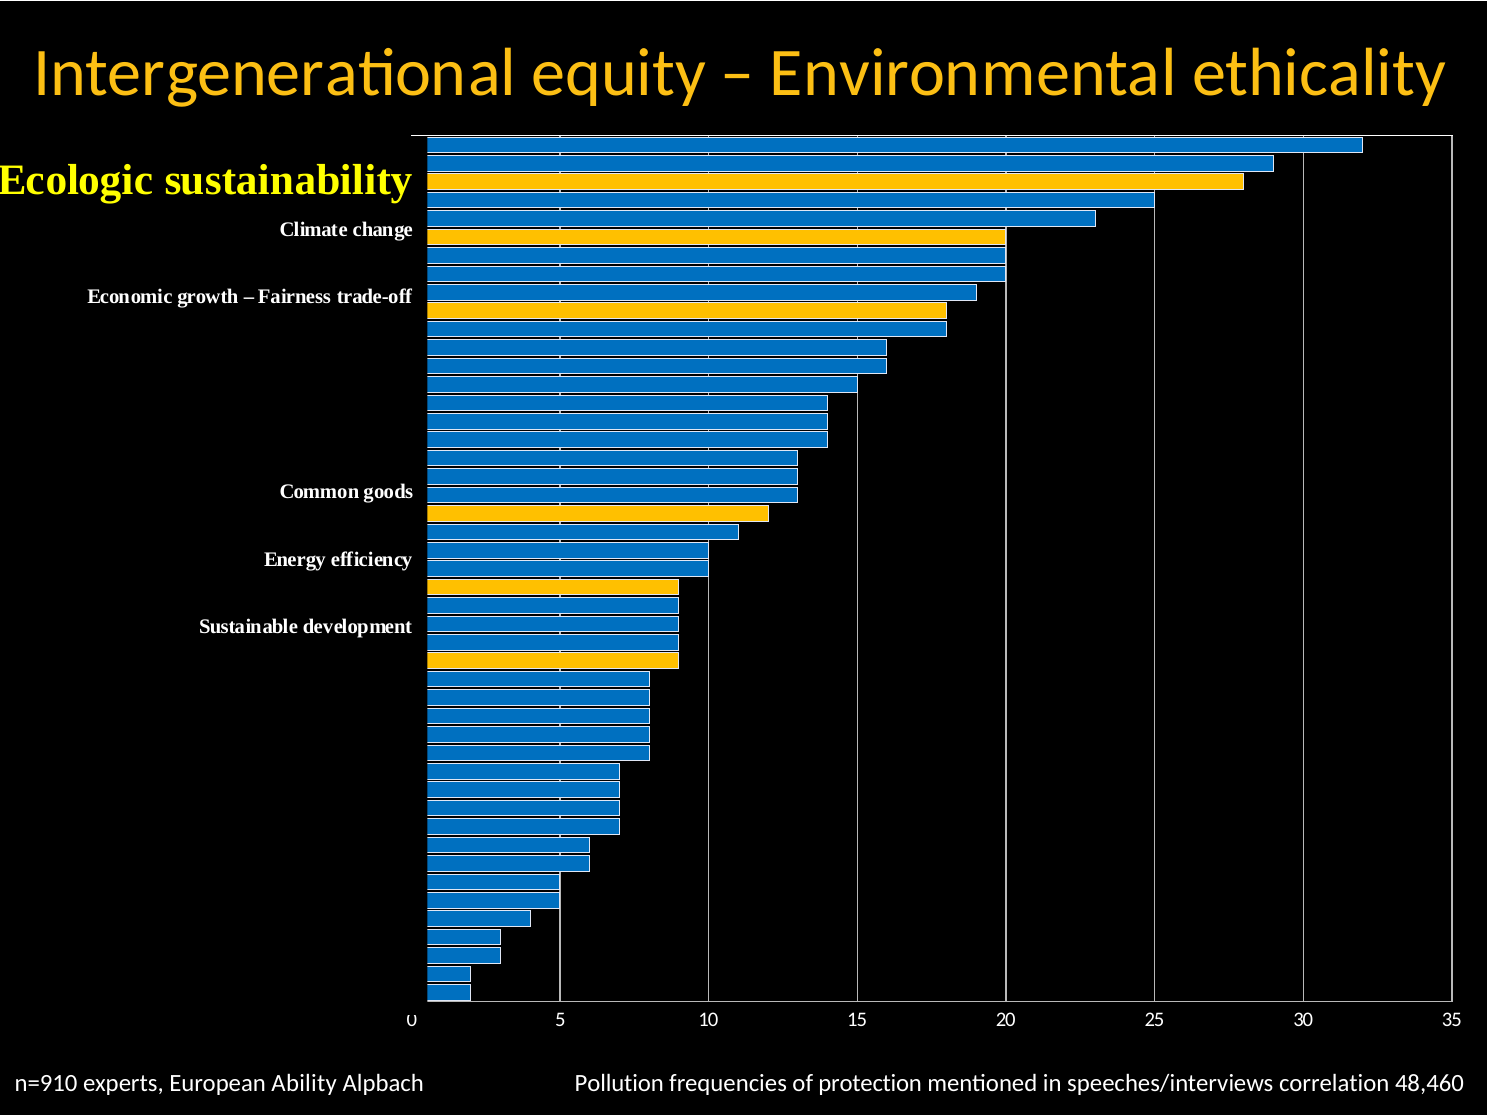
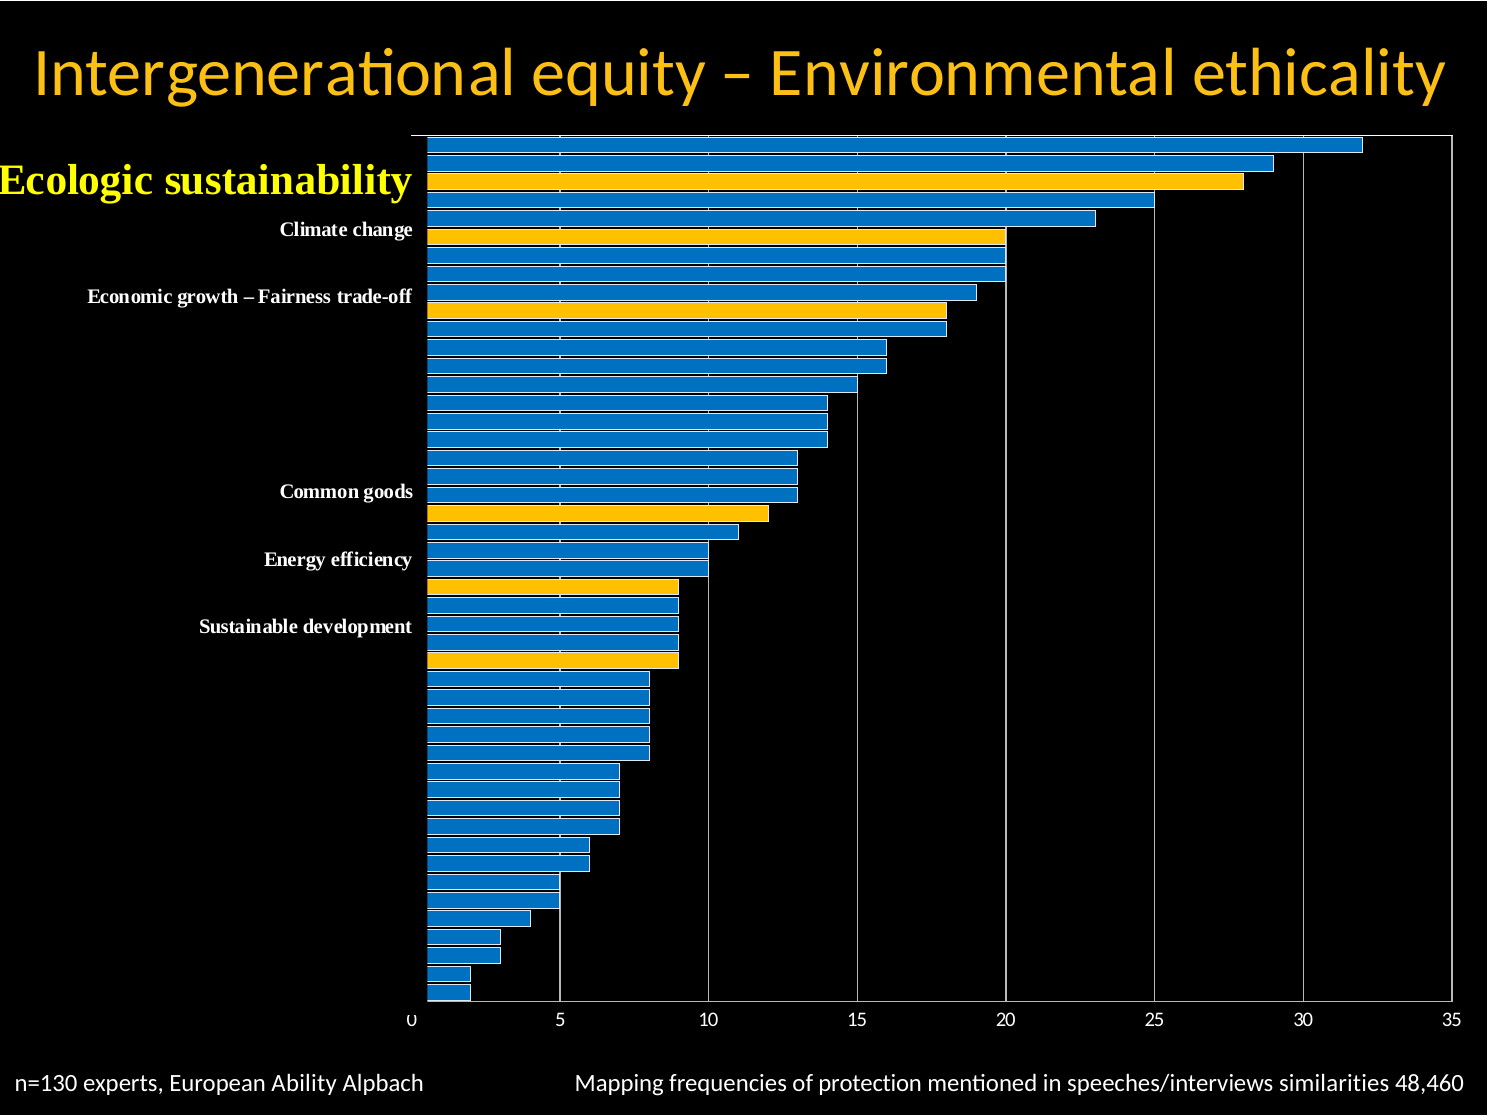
n=910: n=910 -> n=130 (46, 1083)
Pollution: Pollution -> Mapping (619, 1083)
speeches/interviews correlation: correlation -> similarities (1334, 1083)
